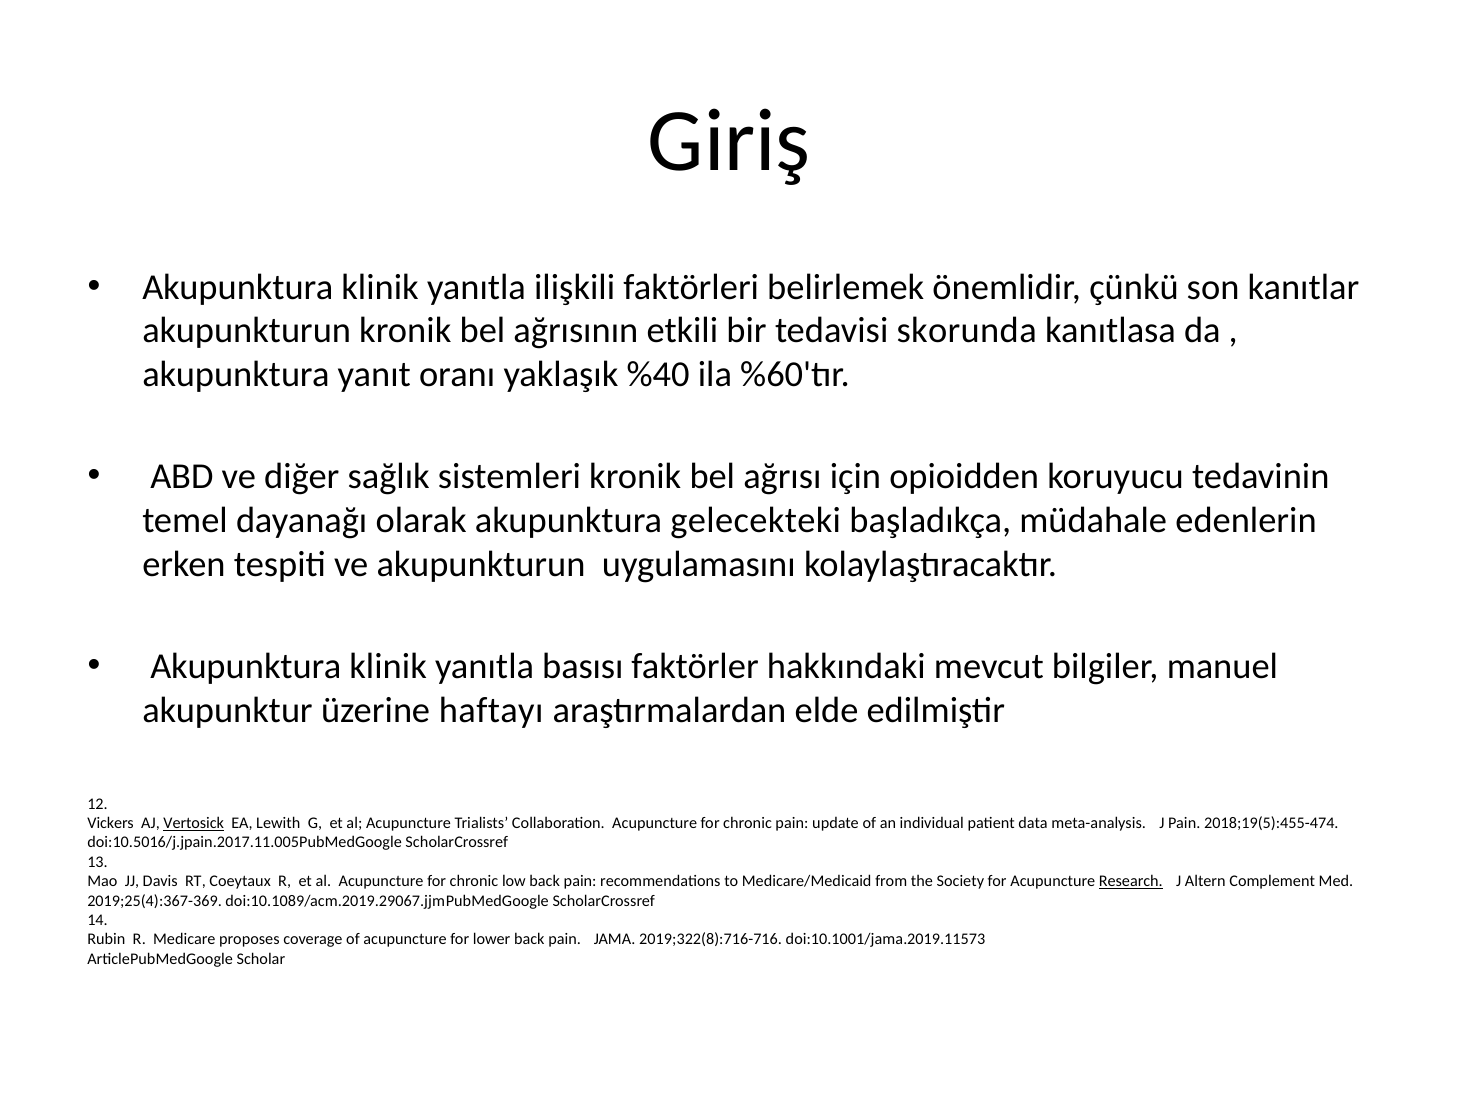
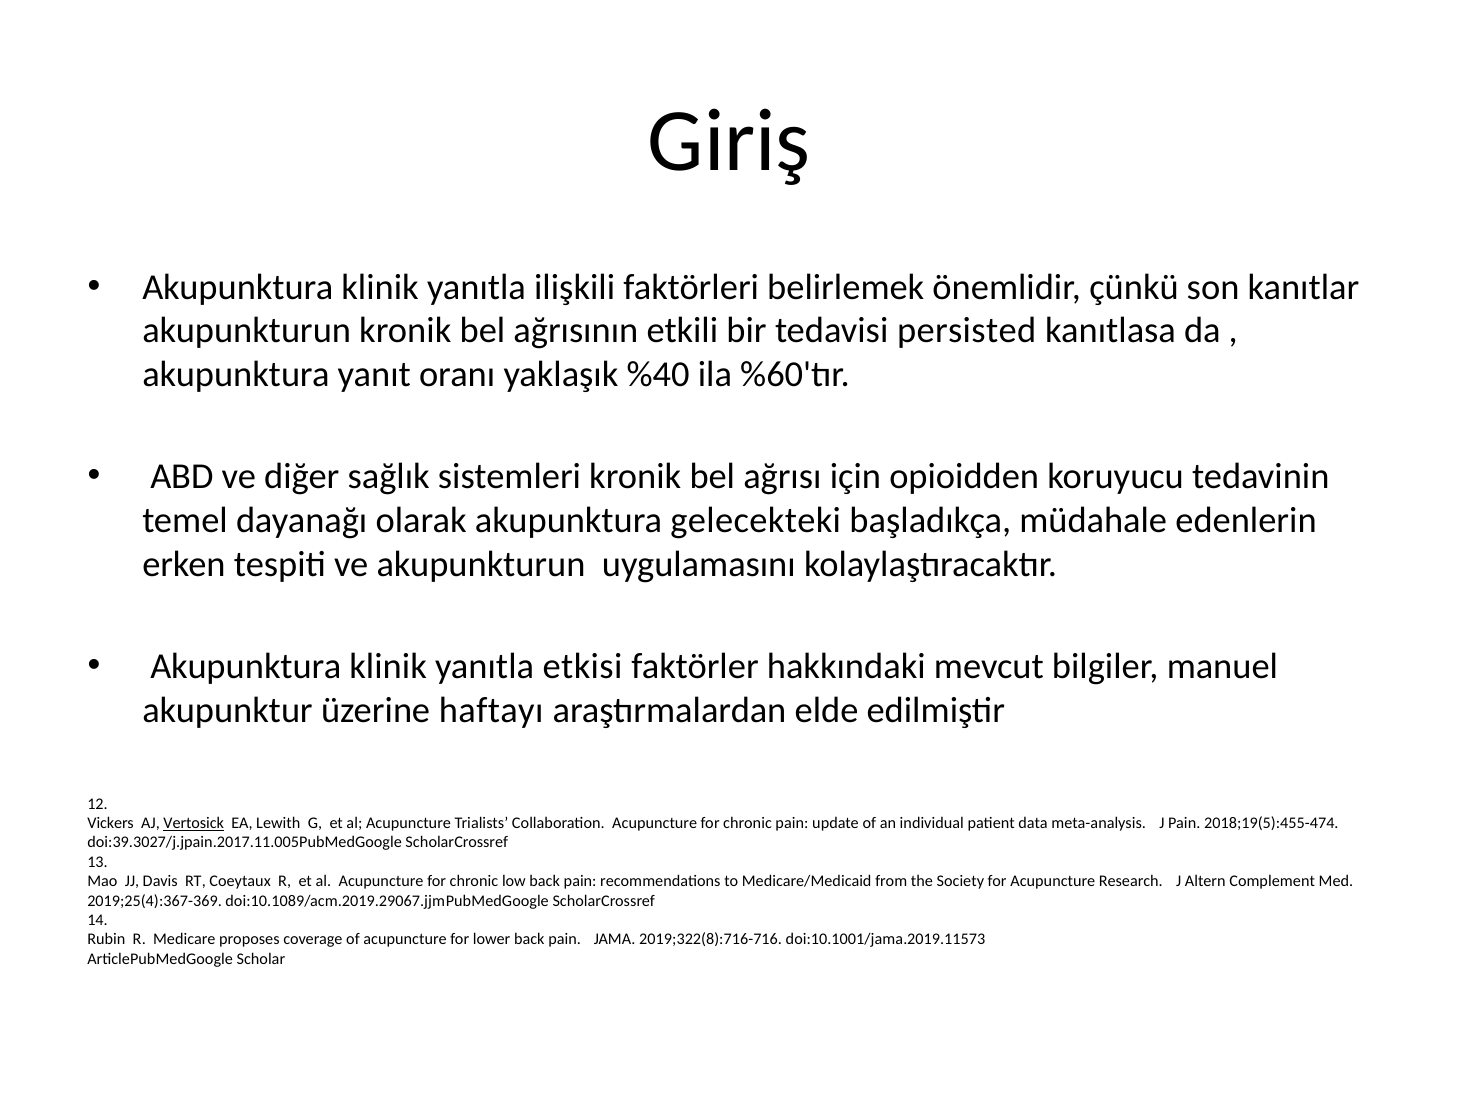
skorunda: skorunda -> persisted (967, 331)
basısı: basısı -> etkisi (583, 666)
doi:10.5016/j.jpain.2017.11.005PubMedGoogle: doi:10.5016/j.jpain.2017.11.005PubMedGoogle -> doi:39.3027/j.jpain.2017.11.005PubMedGoogle (245, 843)
Research underline: present -> none (1131, 882)
